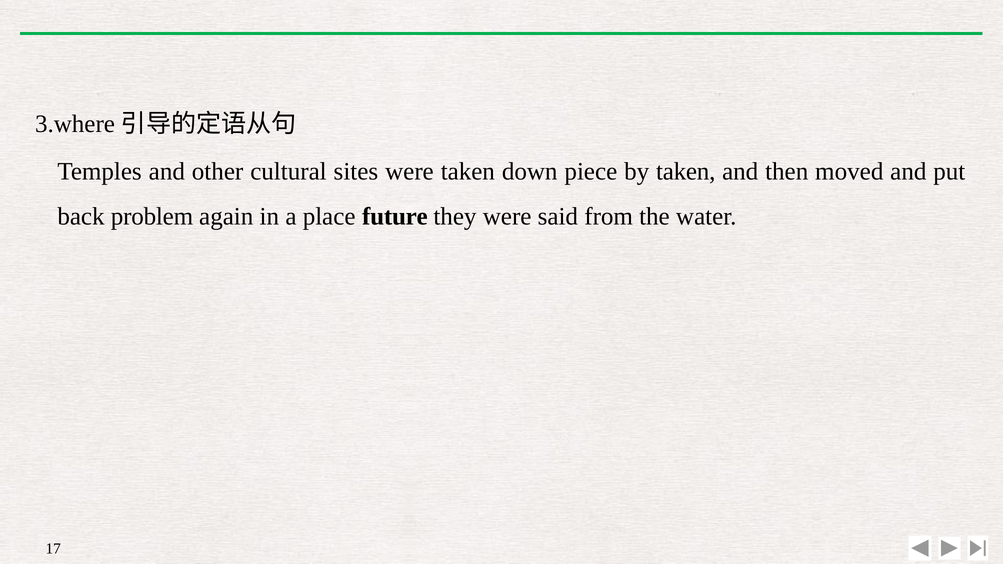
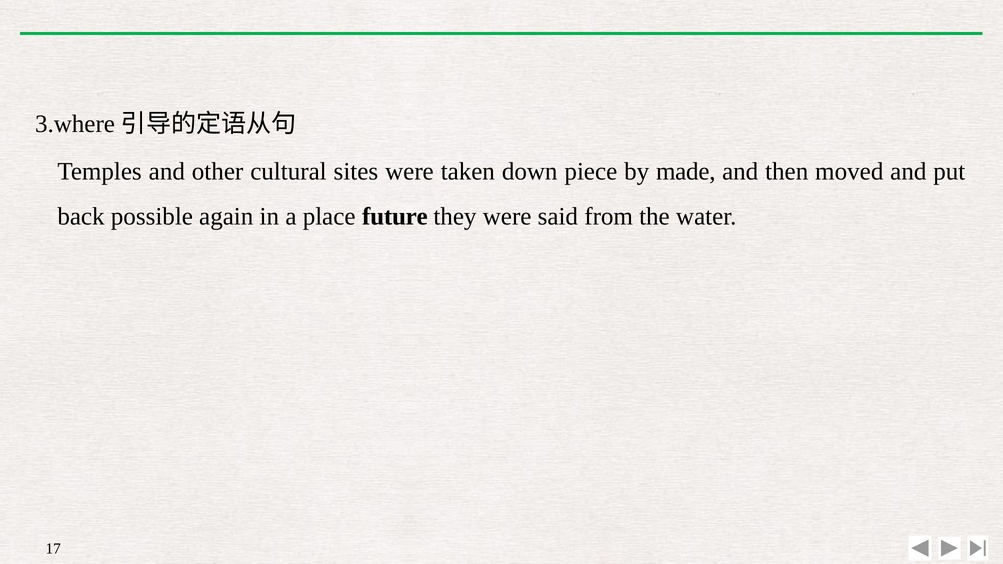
by taken: taken -> made (686, 171)
problem: problem -> possible (152, 217)
